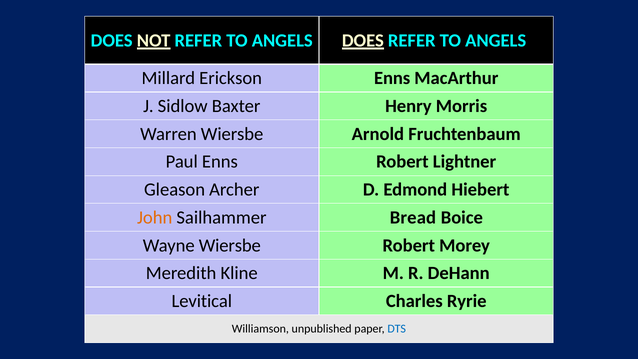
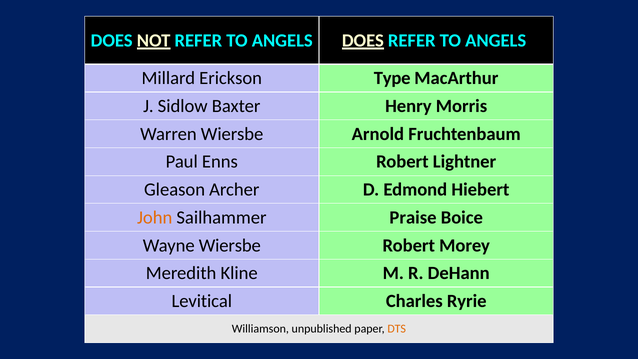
Erickson Enns: Enns -> Type (392, 78)
Bread: Bread -> Praise (413, 217)
DTS colour: blue -> orange (397, 329)
